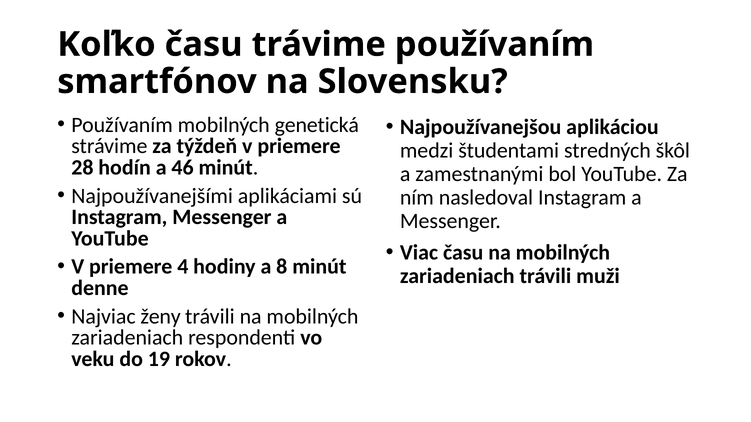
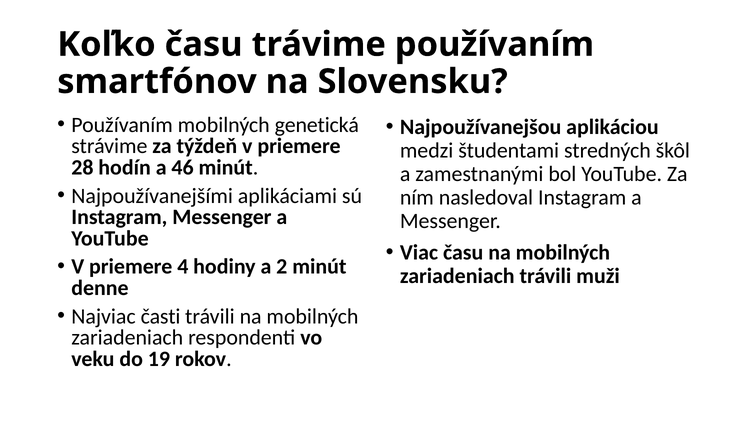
8: 8 -> 2 (282, 267)
ženy: ženy -> časti (161, 317)
